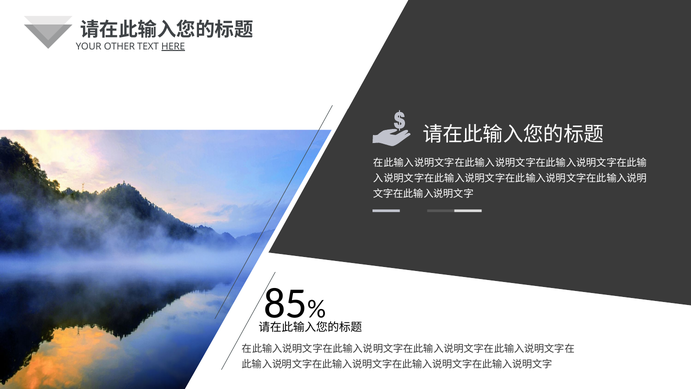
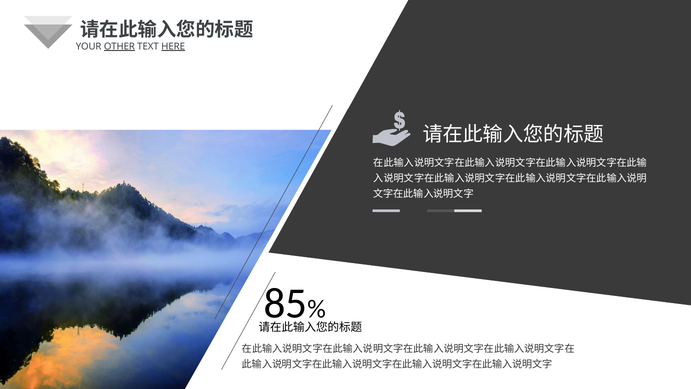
OTHER underline: none -> present (119, 46)
